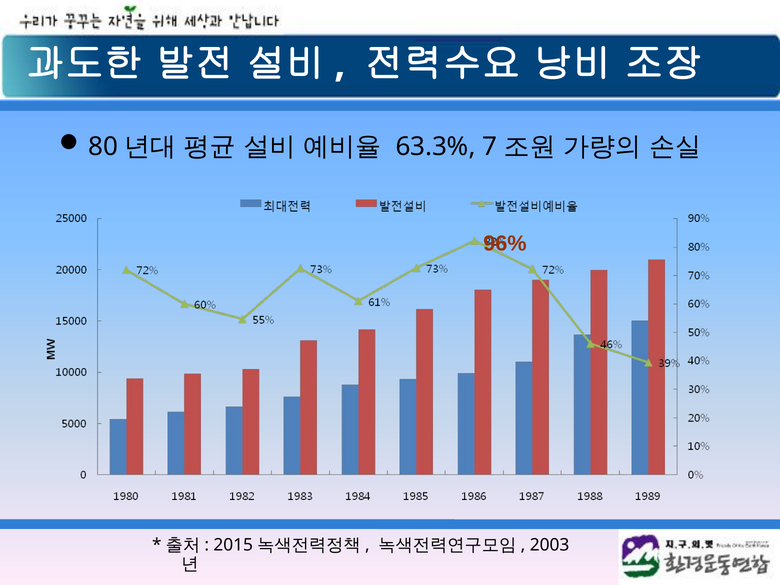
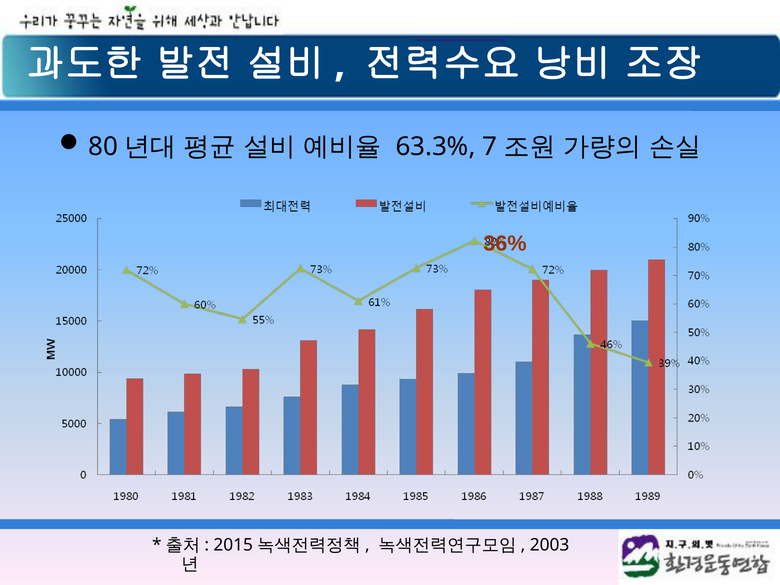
96%: 96% -> 36% (505, 244)
